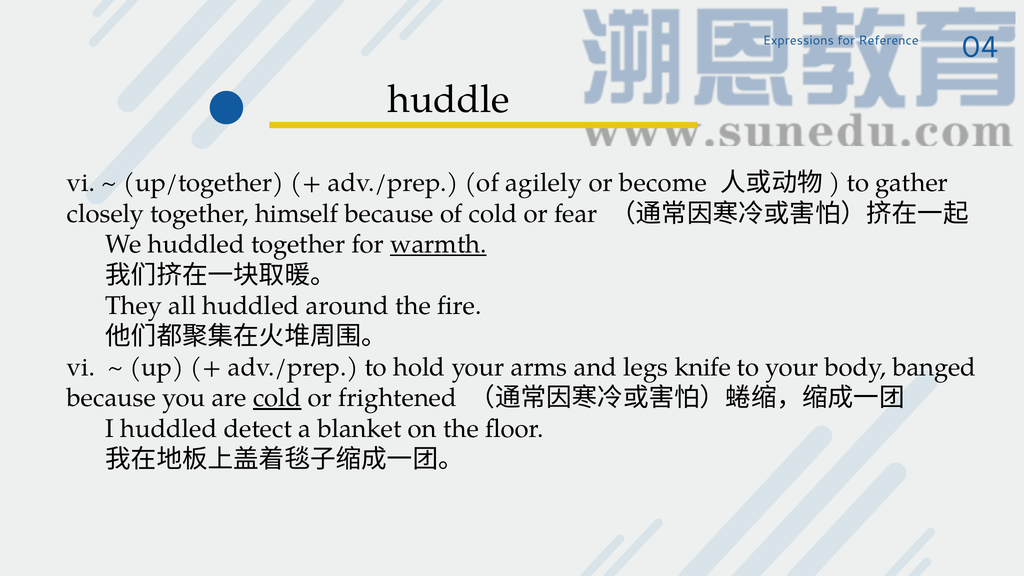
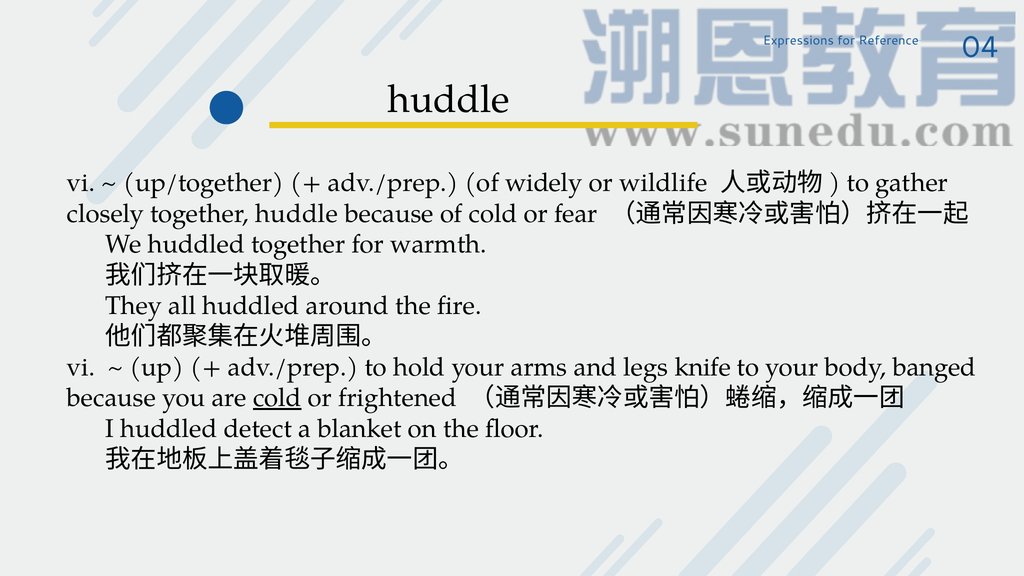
agilely: agilely -> widely (544, 183)
become: become -> wildlife (663, 183)
together himself: himself -> huddle (297, 214)
warmth underline: present -> none (438, 244)
